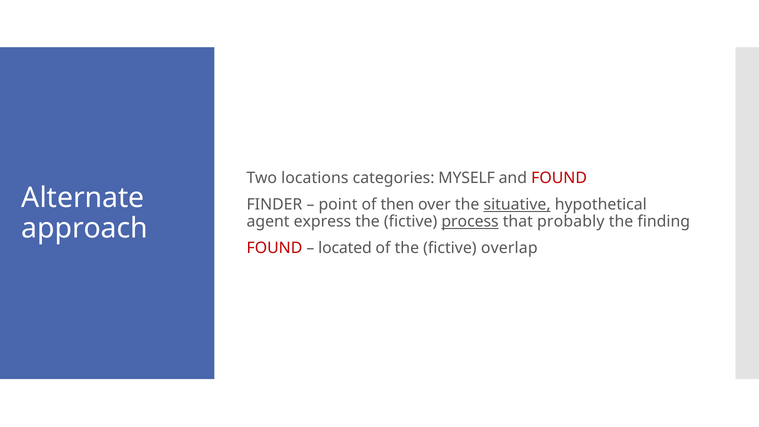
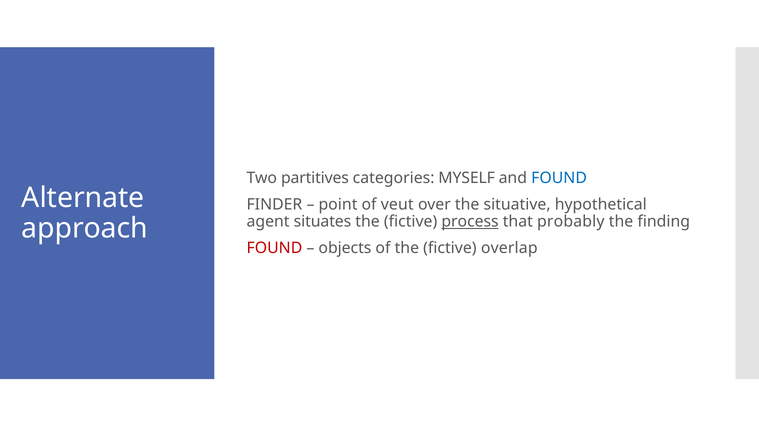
locations: locations -> partitives (315, 178)
FOUND colour: red -> blue (559, 178)
then: then -> veut (397, 205)
situative underline: present -> none (517, 205)
express: express -> situates (322, 222)
located: located -> objects (345, 248)
